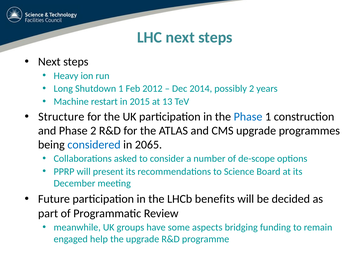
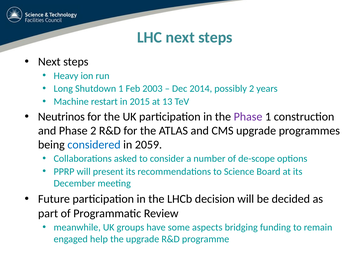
2012: 2012 -> 2003 (152, 89)
Structure: Structure -> Neutrinos (61, 117)
Phase colour: blue -> purple (248, 117)
2065: 2065 -> 2059 (148, 144)
benefits: benefits -> decision (215, 199)
